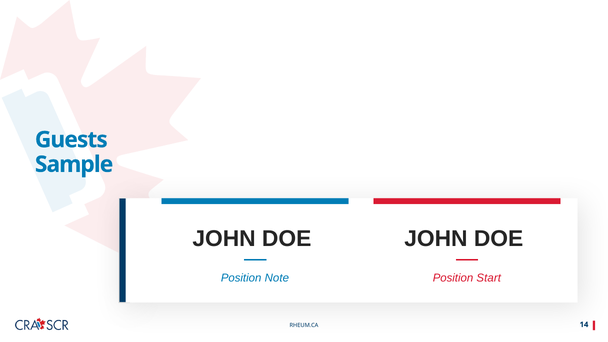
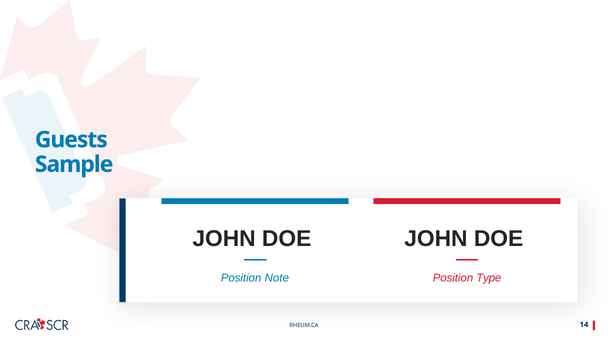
Start: Start -> Type (489, 278)
